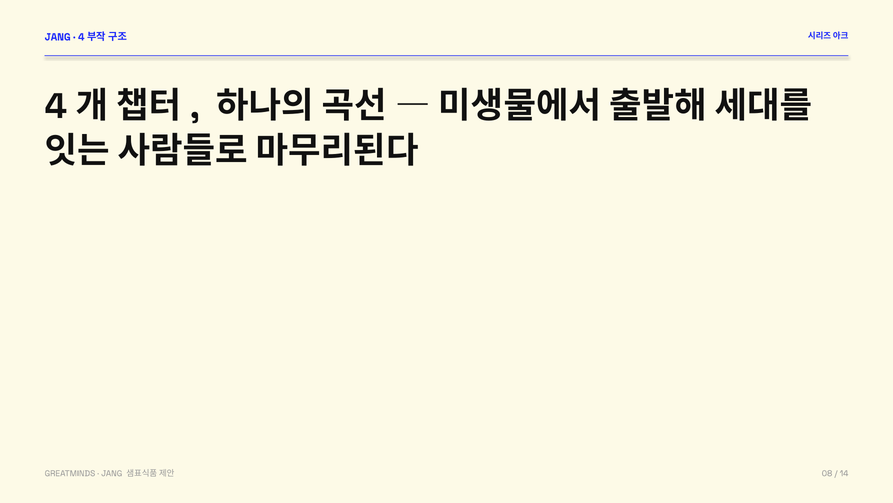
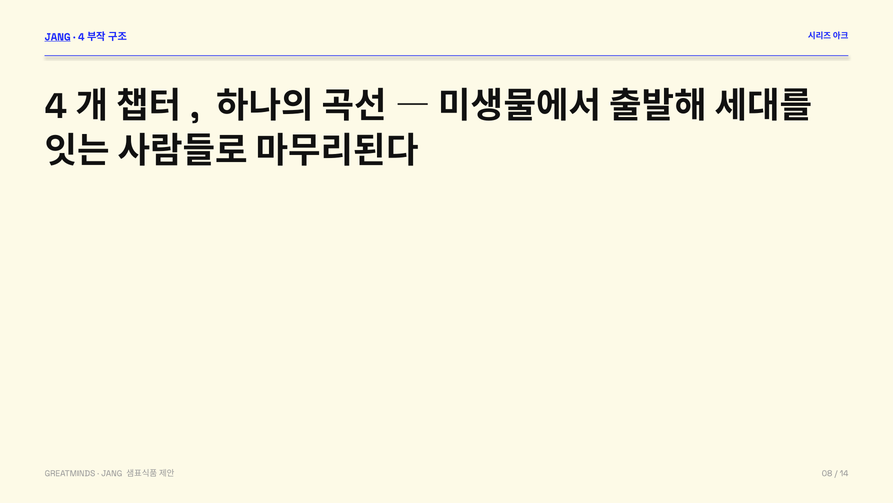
JANG underline: none -> present (58, 37)
